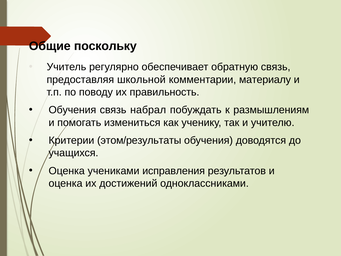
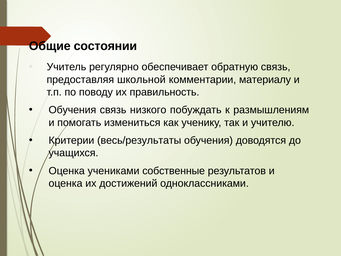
поскольку: поскольку -> состоянии (105, 46)
набрал: набрал -> низкого (148, 110)
этом/результаты: этом/результаты -> весь/результаты (139, 140)
исправления: исправления -> собственные (174, 171)
